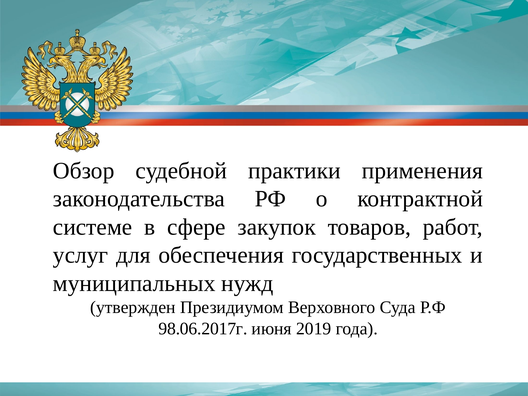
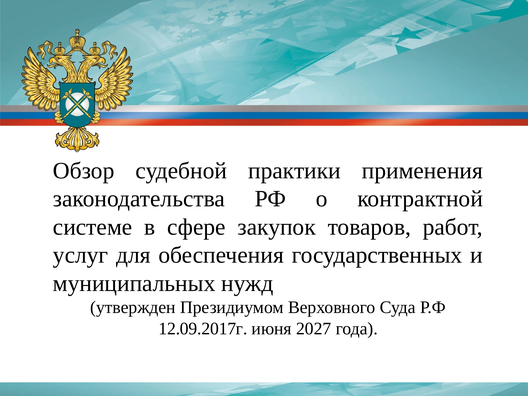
98.06.2017г: 98.06.2017г -> 12.09.2017г (203, 329)
2019: 2019 -> 2027 (314, 329)
